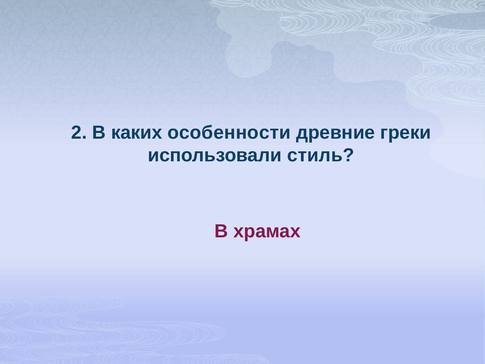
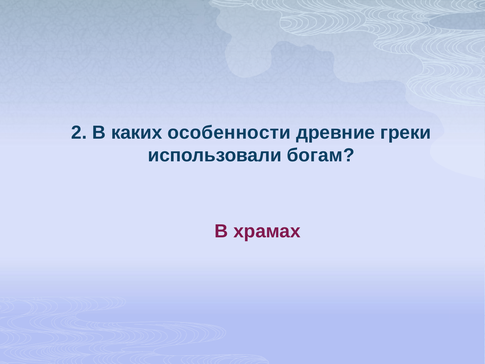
стиль: стиль -> богам (321, 155)
